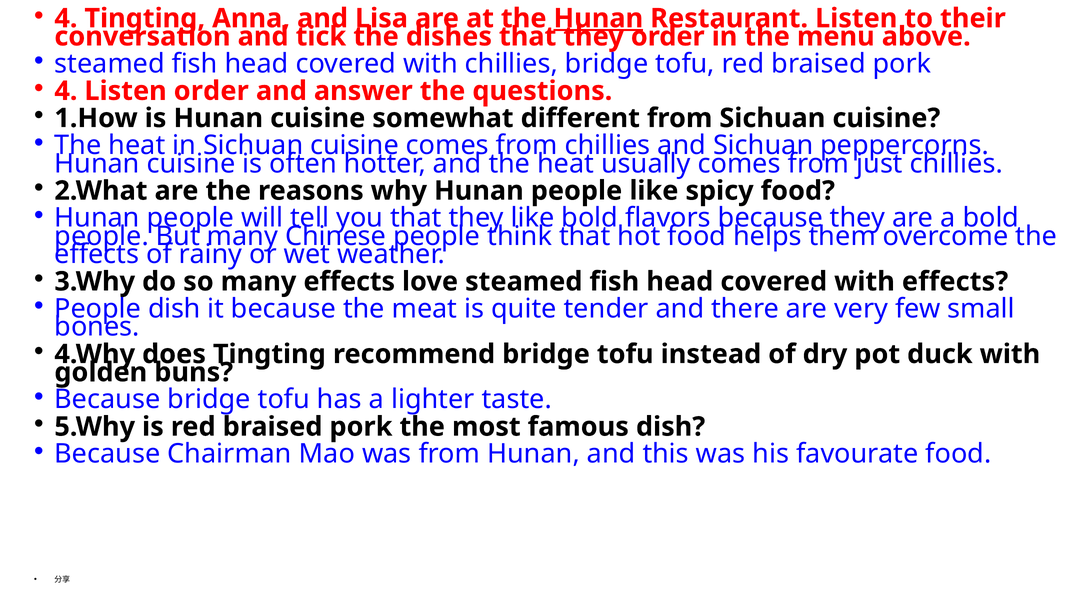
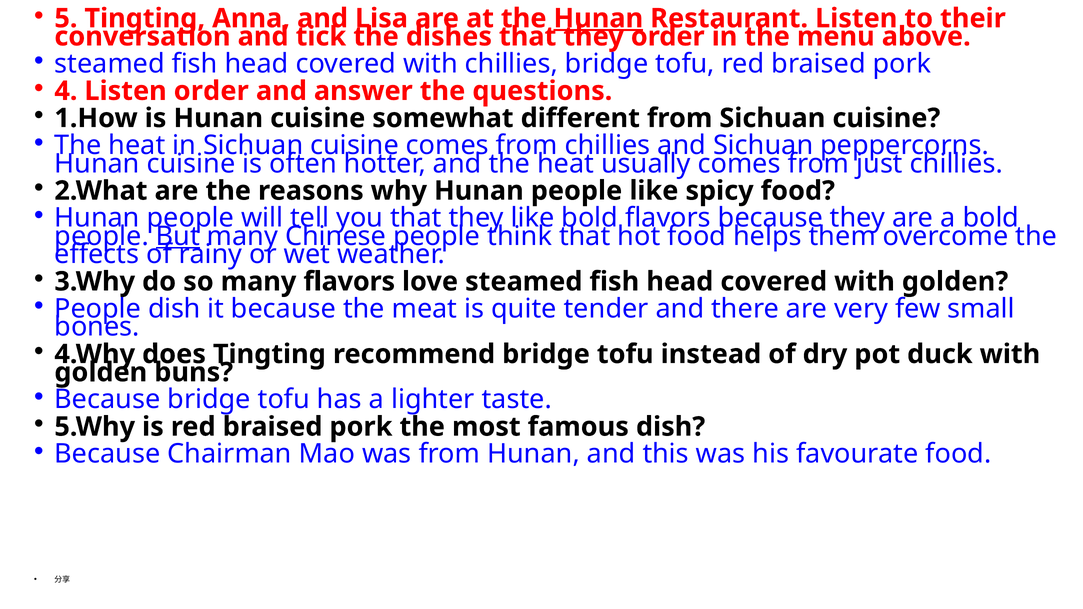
4: 4 -> 5 (66, 18)
But underline: none -> present (178, 236)
many effects: effects -> flavors (349, 282)
covered with effects: effects -> golden (955, 282)
